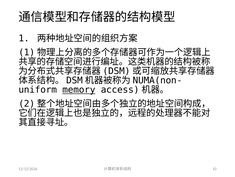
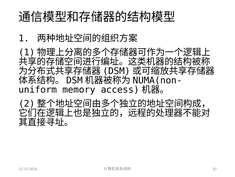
memory underline: present -> none (79, 89)
